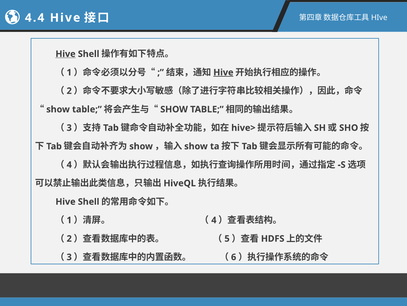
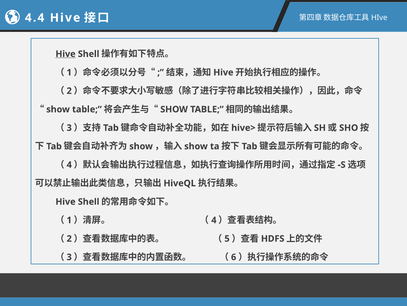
Hive underline: present -> none (223, 72)
